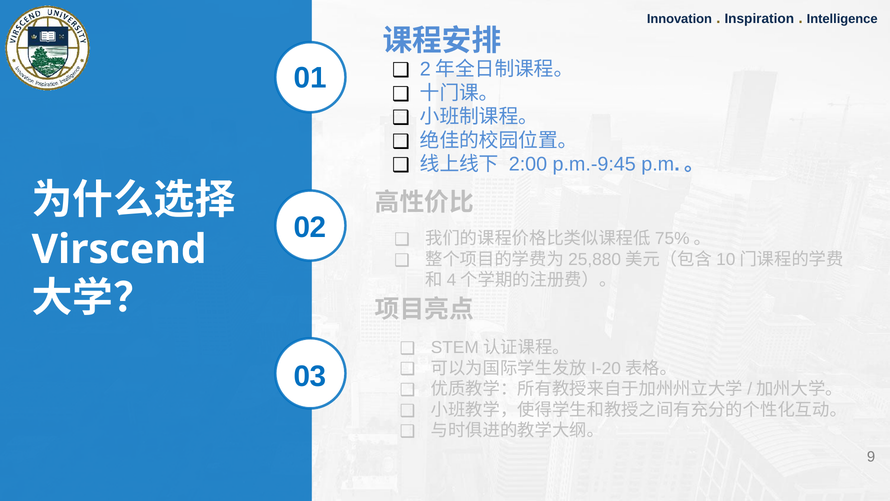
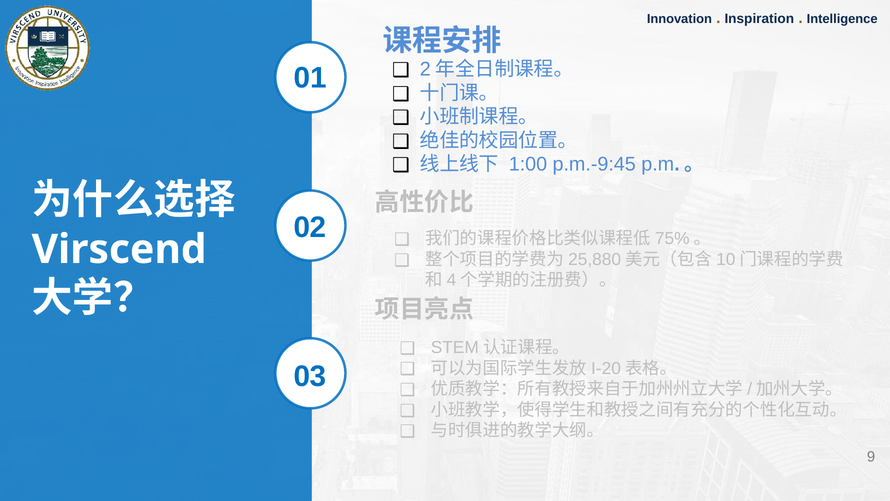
2:00: 2:00 -> 1:00 (528, 164)
